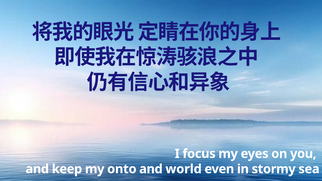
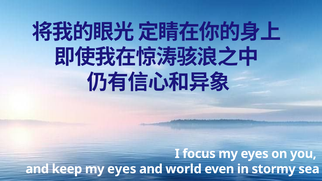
keep my onto: onto -> eyes (122, 169)
